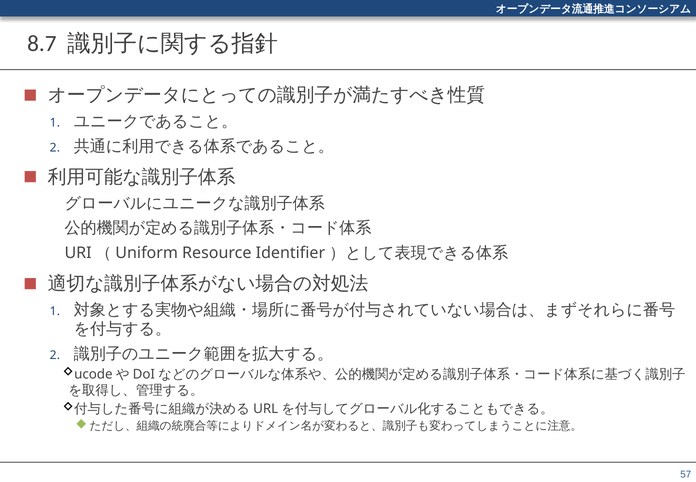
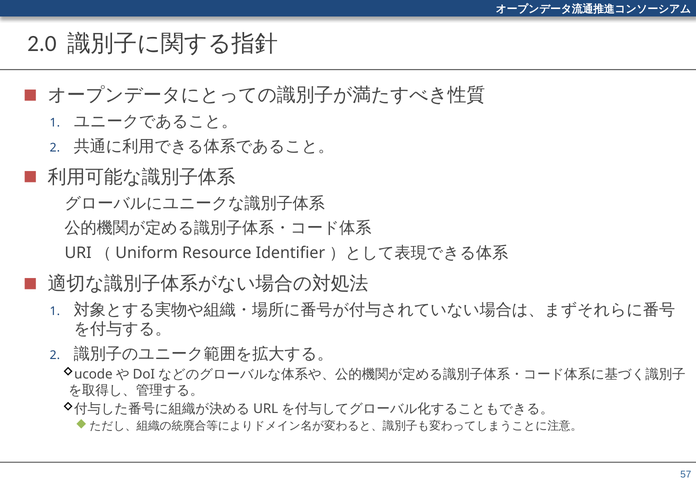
8.7: 8.7 -> 2.0 (42, 43)
